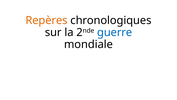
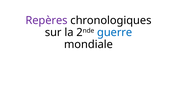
Repères colour: orange -> purple (47, 20)
